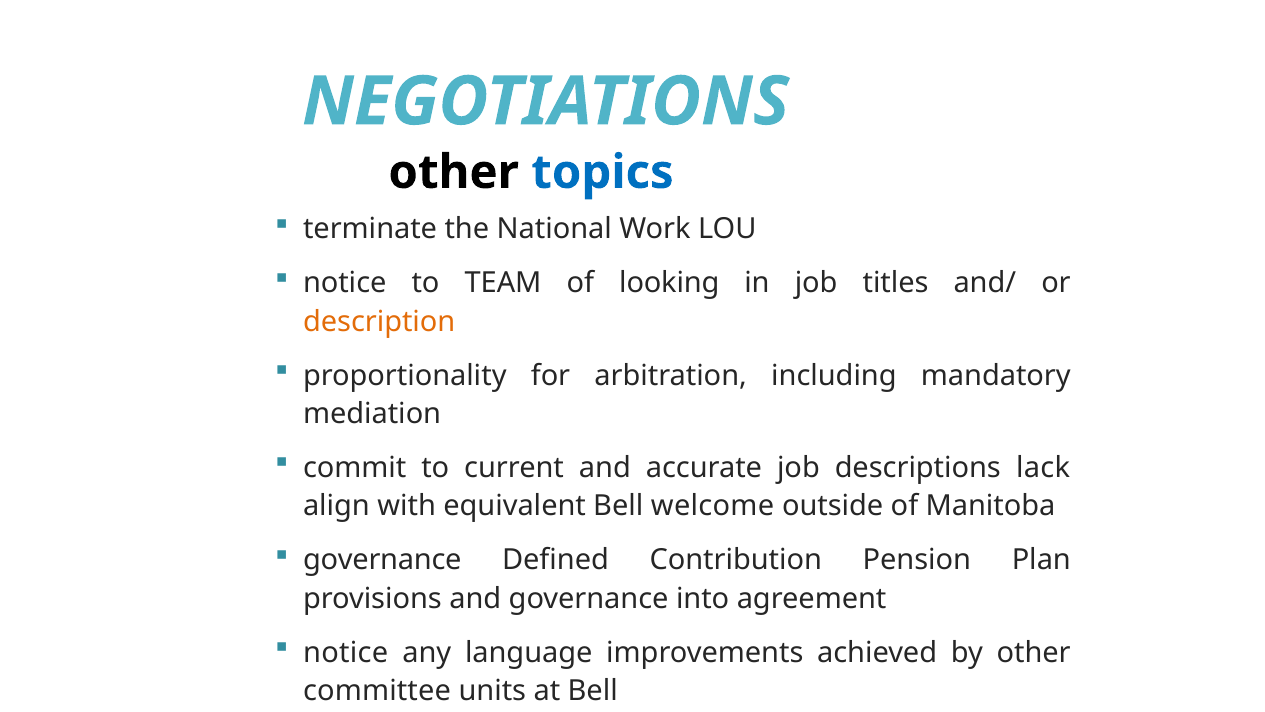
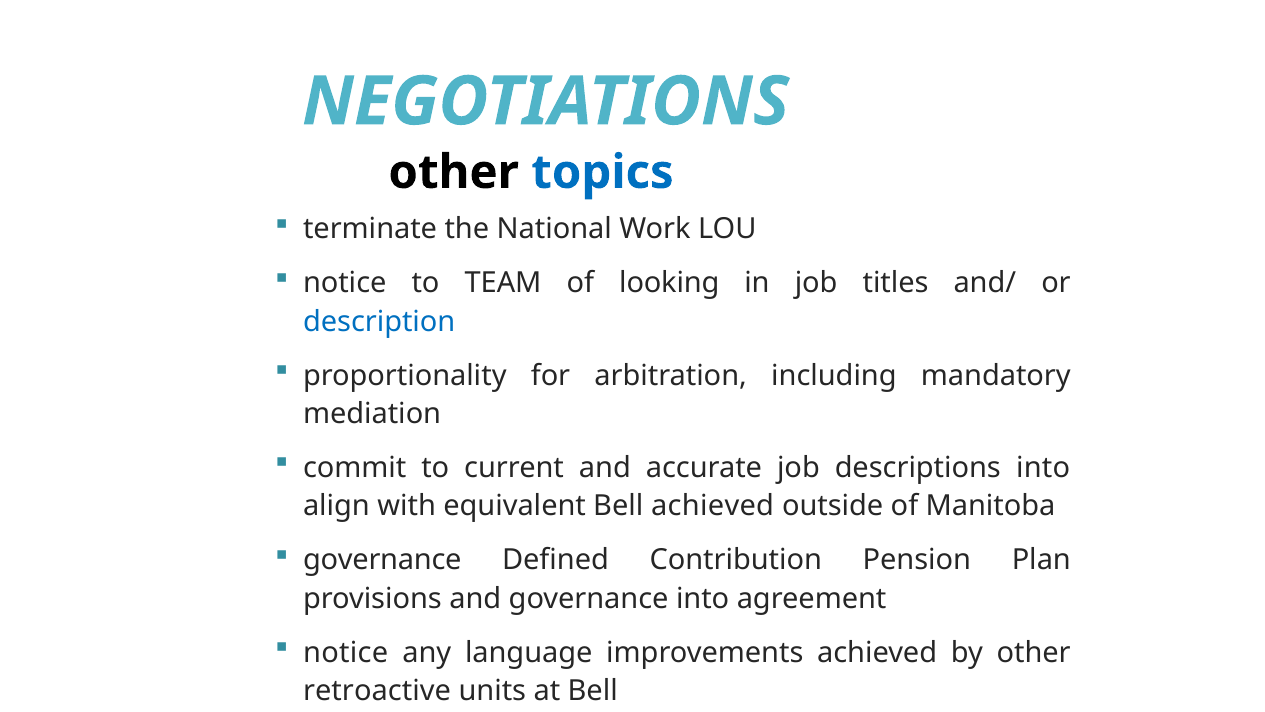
description colour: orange -> blue (379, 321)
descriptions lack: lack -> into (1043, 468)
Bell welcome: welcome -> achieved (713, 506)
committee: committee -> retroactive (377, 691)
